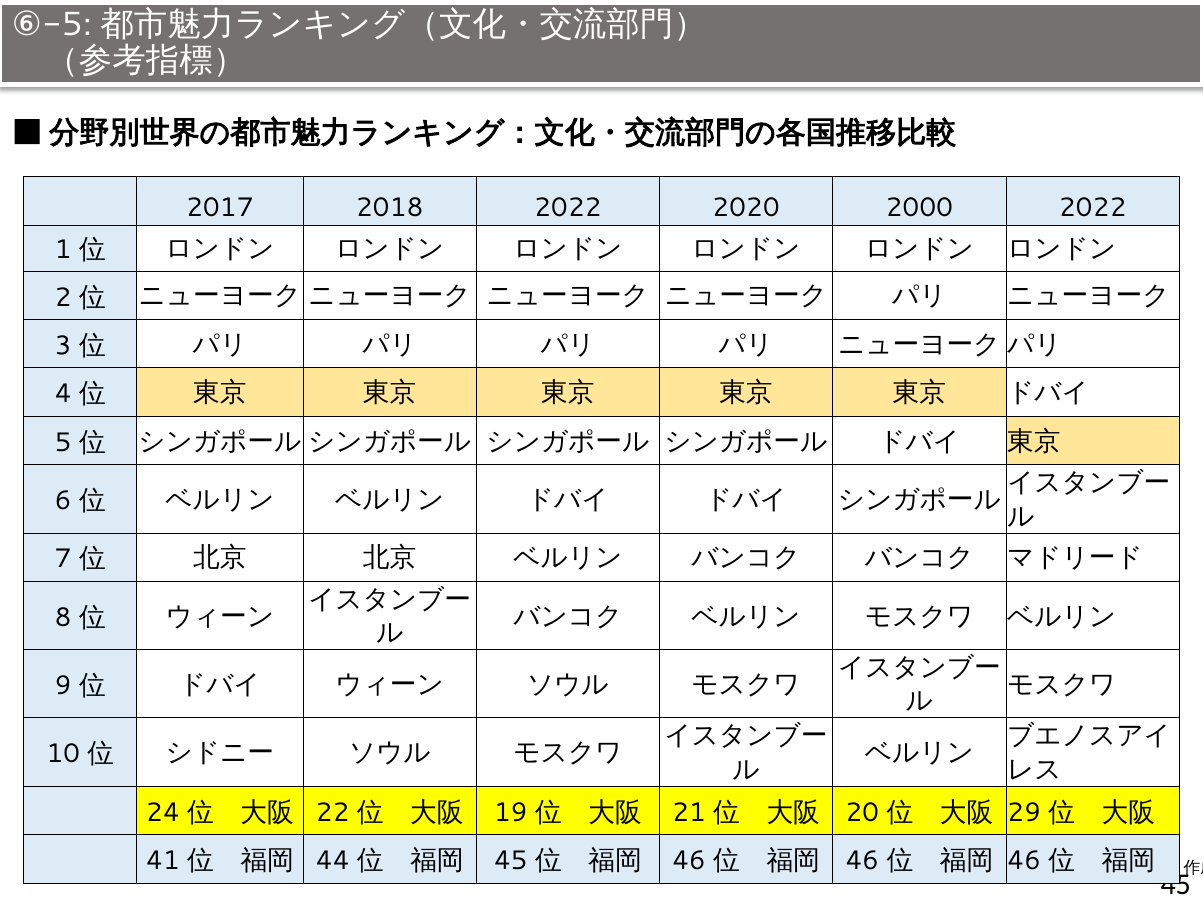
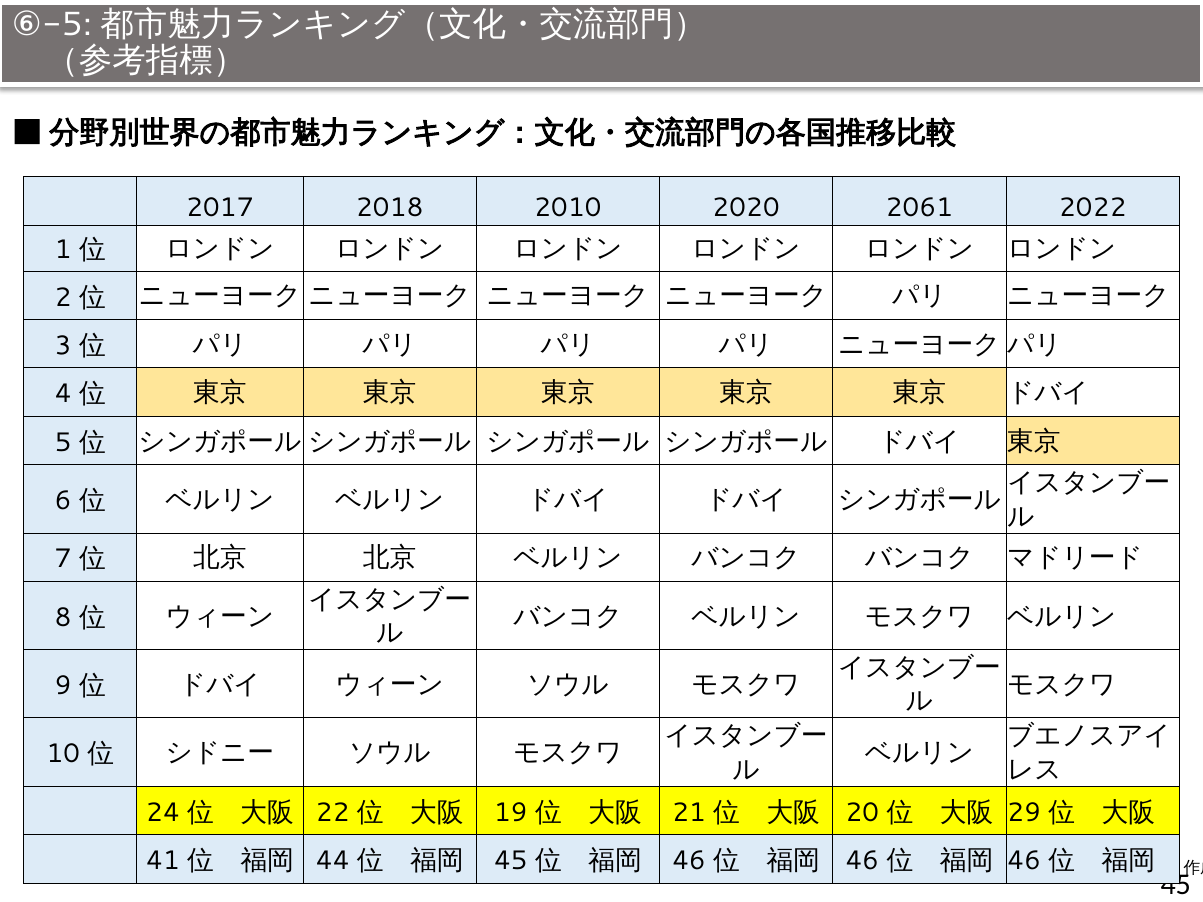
2018 2022: 2022 -> 2010 (568, 208)
2000: 2000 -> 2061 (919, 208)
